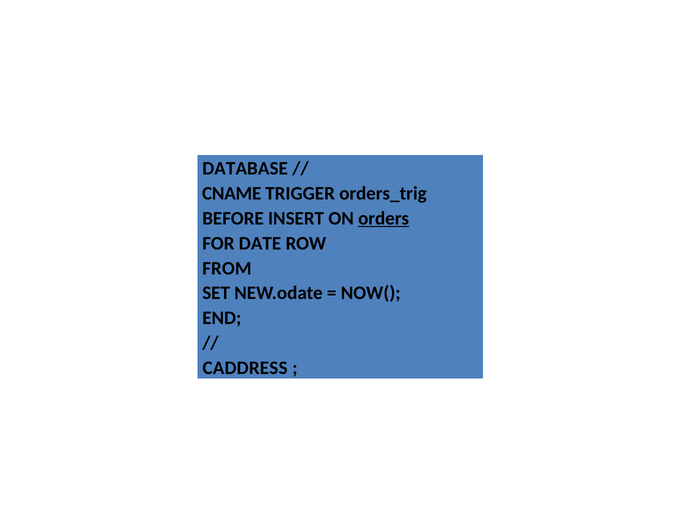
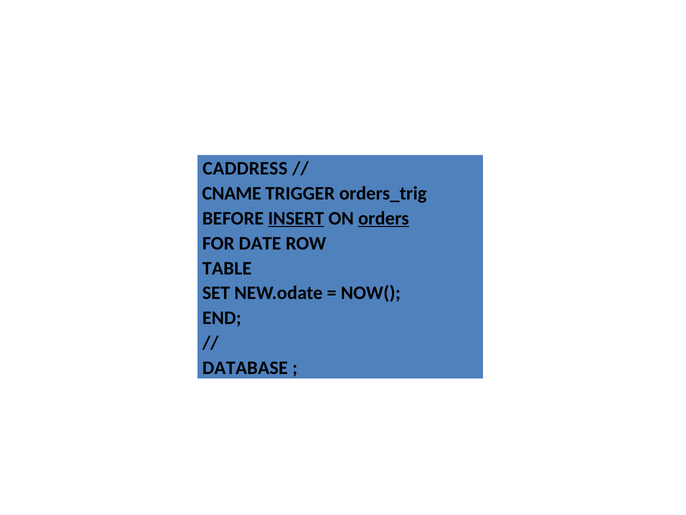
DATABASE: DATABASE -> CADDRESS (245, 168)
INSERT underline: none -> present (296, 218)
FROM: FROM -> TABLE (227, 268)
CADDRESS: CADDRESS -> DATABASE (245, 368)
